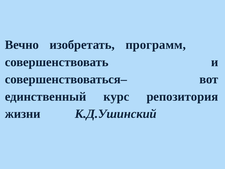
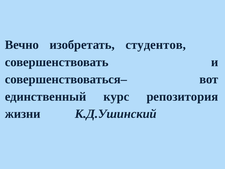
программ: программ -> студентов (156, 45)
